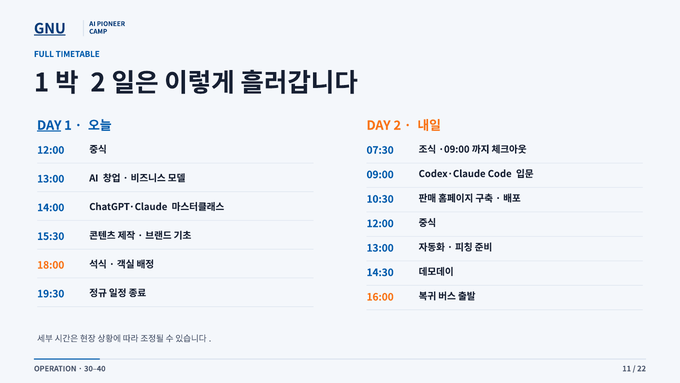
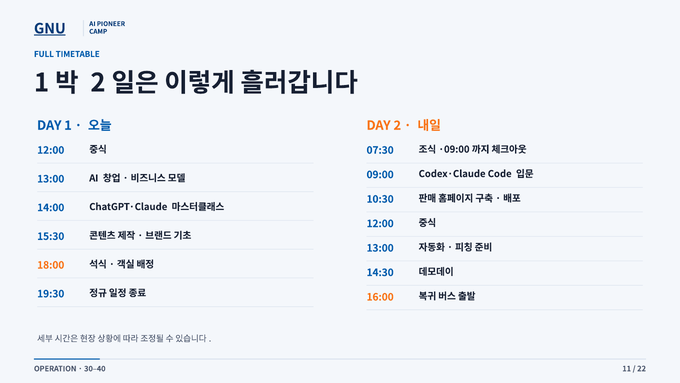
DAY underline: present -> none (49, 125)
